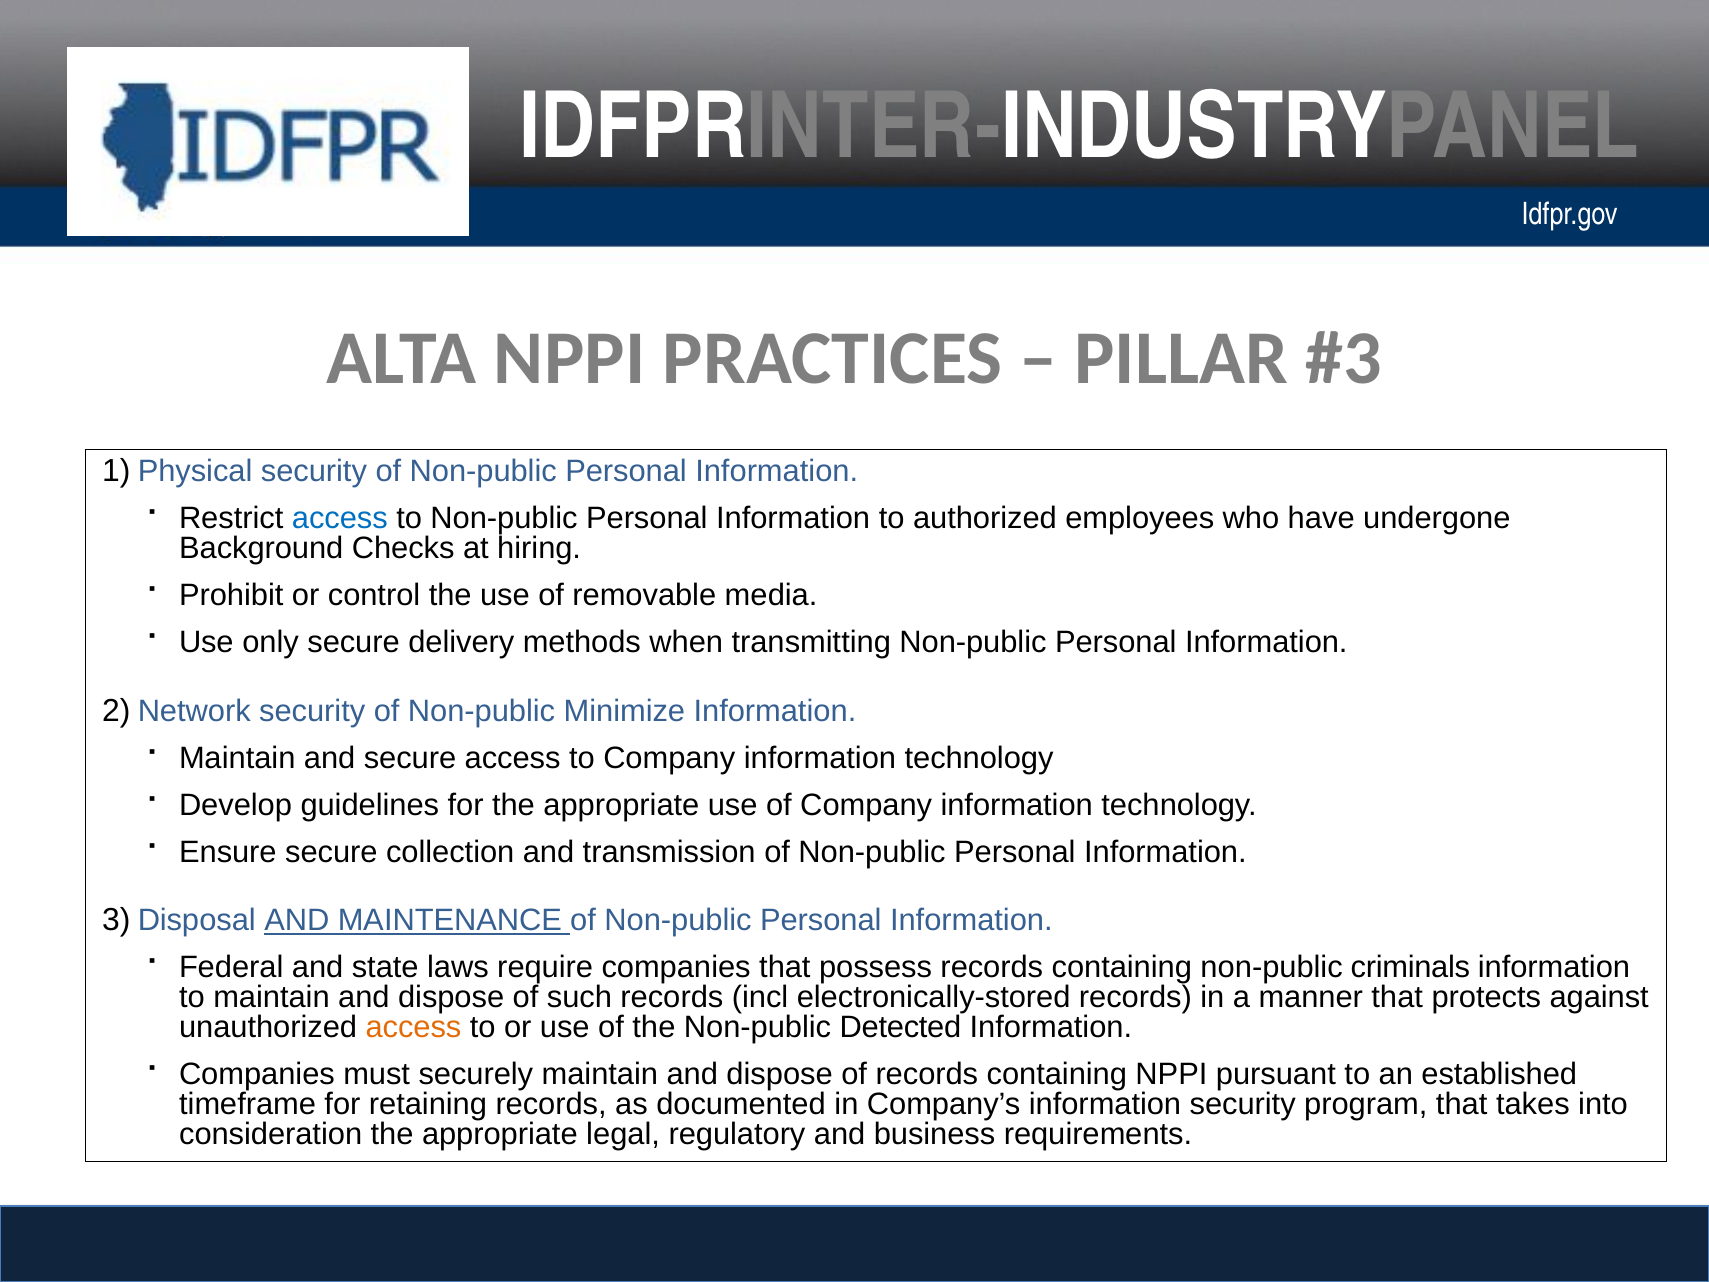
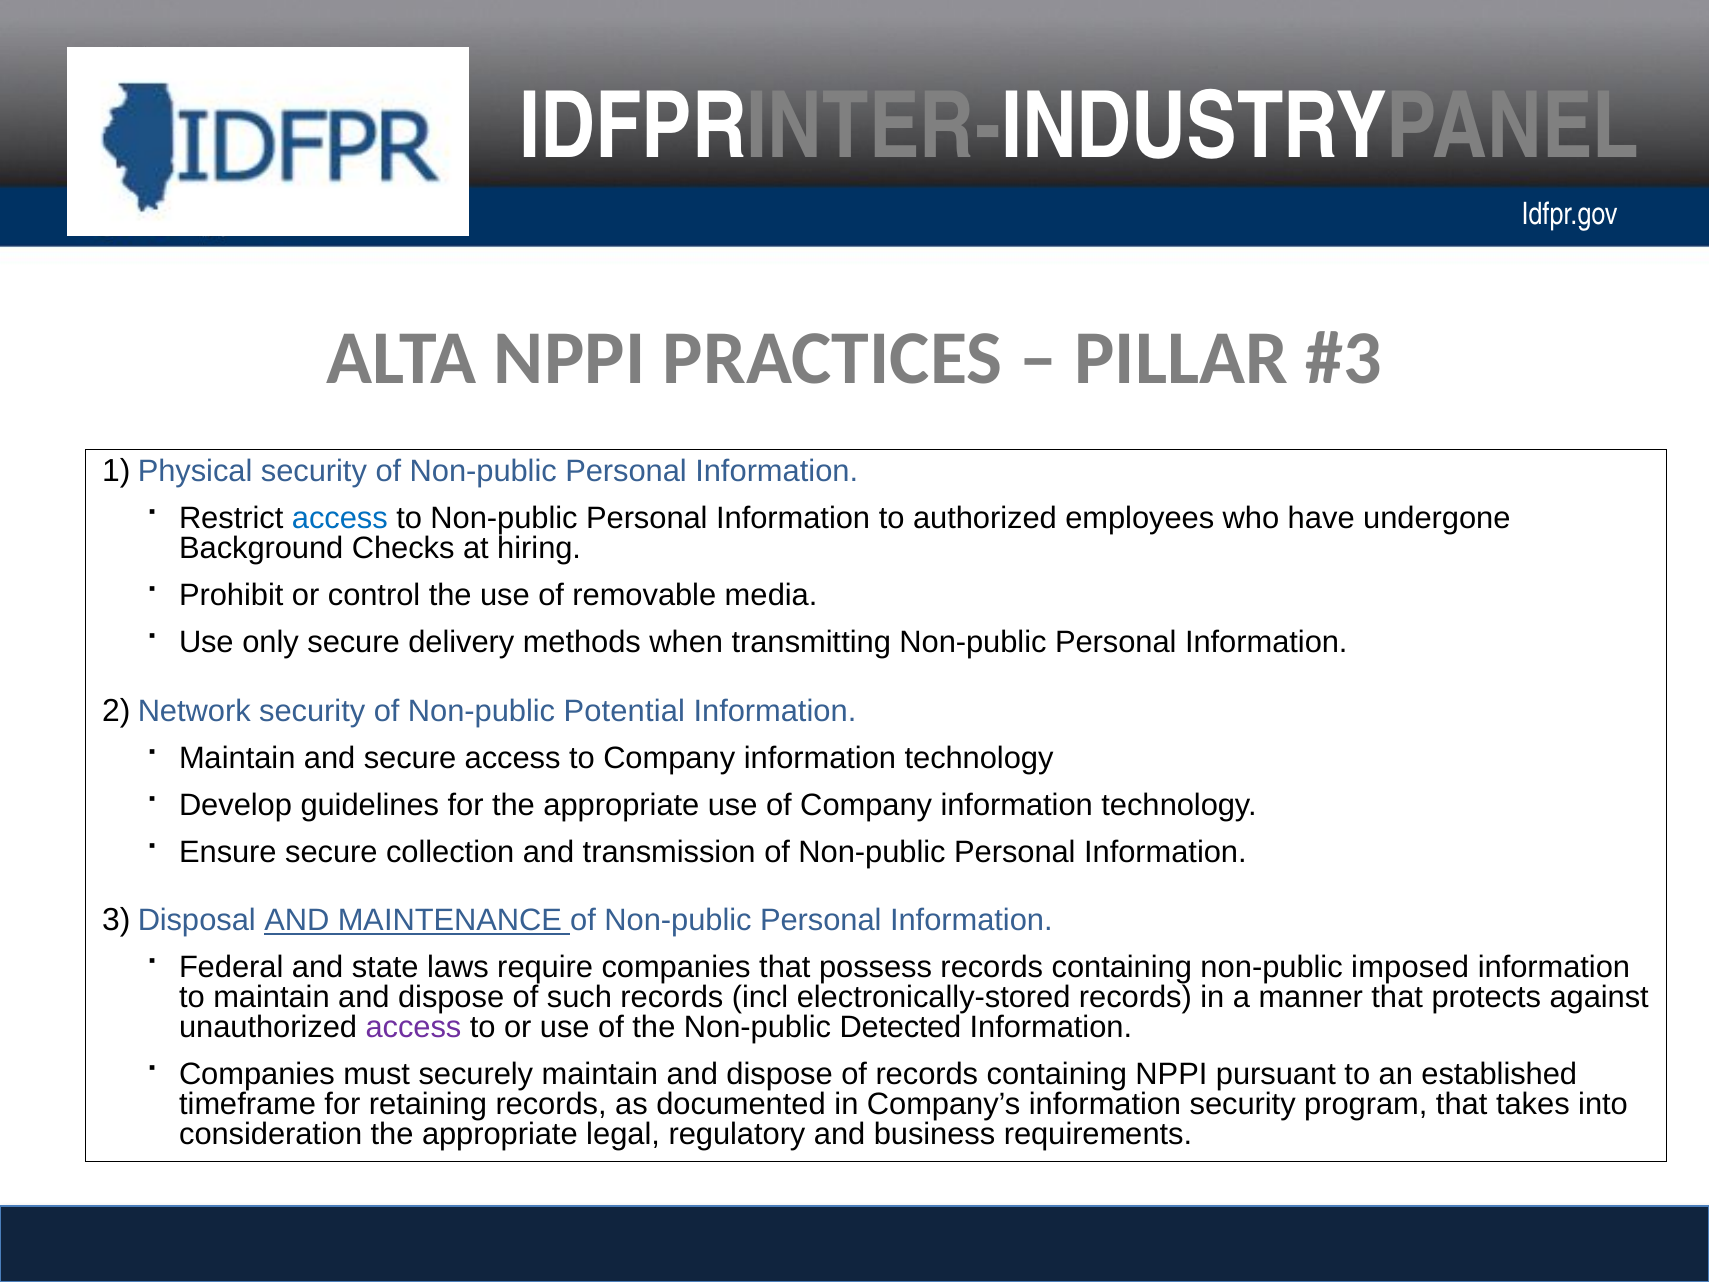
Minimize: Minimize -> Potential (624, 711)
criminals: criminals -> imposed (1410, 967)
access colour: orange -> purple (413, 1027)
